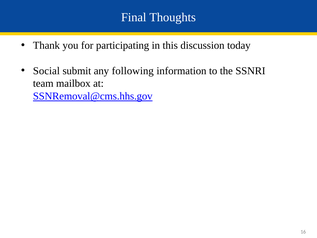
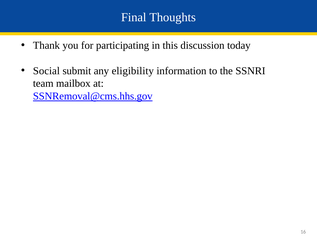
following: following -> eligibility (133, 71)
